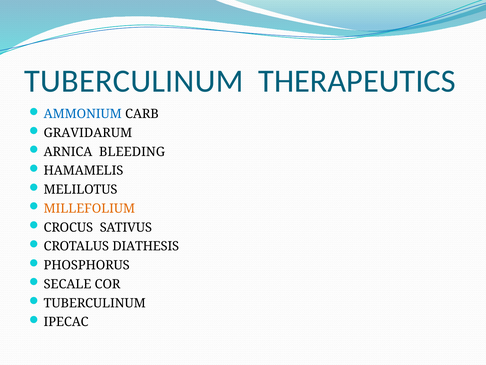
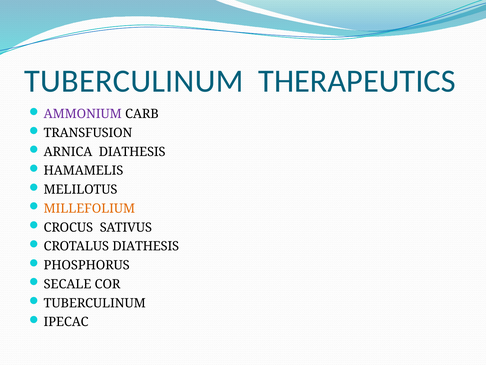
AMMONIUM colour: blue -> purple (83, 114)
GRAVIDARUM: GRAVIDARUM -> TRANSFUSION (88, 133)
ARNICA BLEEDING: BLEEDING -> DIATHESIS (132, 152)
